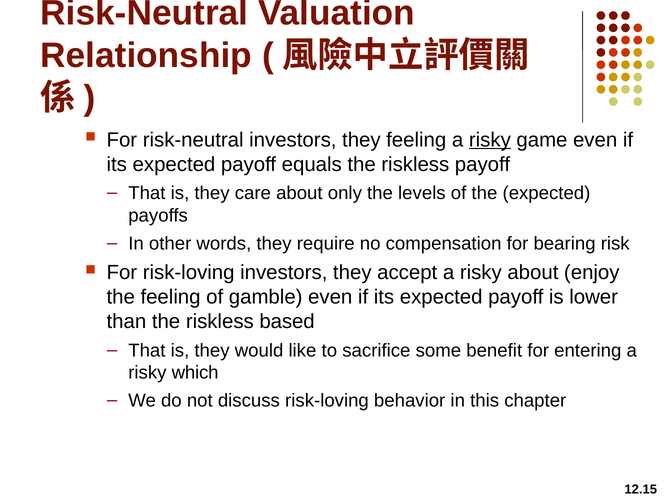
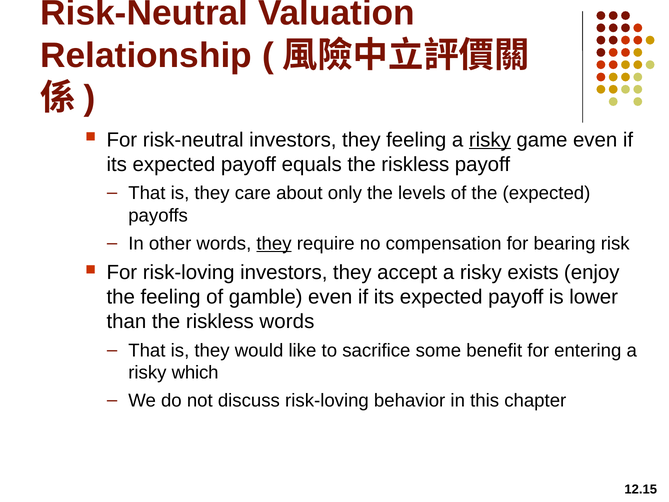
they underline: none -> present (274, 243)
risky about: about -> exists (533, 272)
riskless based: based -> words (287, 321)
